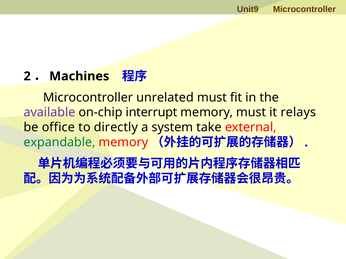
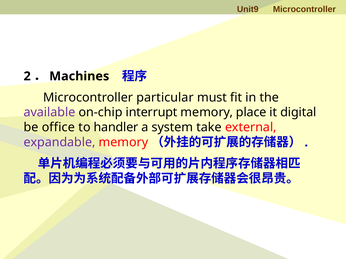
unrelated: unrelated -> particular (165, 98)
memory must: must -> place (251, 113)
relays: relays -> digital (298, 113)
directly: directly -> handler (116, 128)
expandable colour: green -> purple (60, 143)
